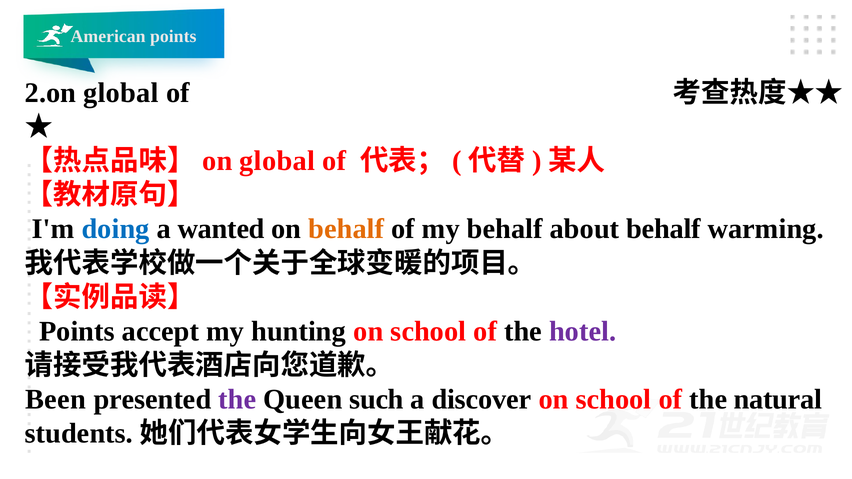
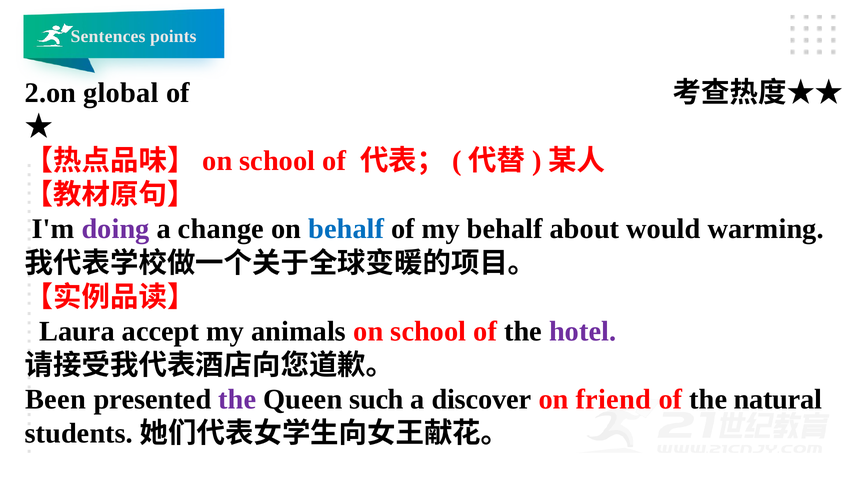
American: American -> Sentences (108, 37)
global: global -> school (277, 161)
doing colour: blue -> purple (116, 229)
wanted: wanted -> change (221, 229)
behalf colour: orange -> blue (346, 229)
about behalf: behalf -> would (663, 229)
Points: Points -> Laura (77, 331)
hunting: hunting -> animals (299, 331)
school: school -> friend (613, 400)
